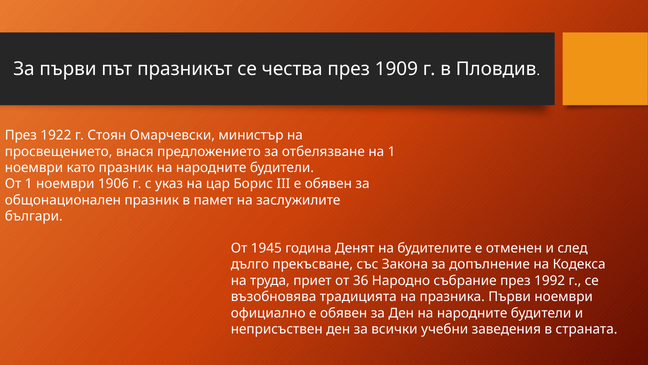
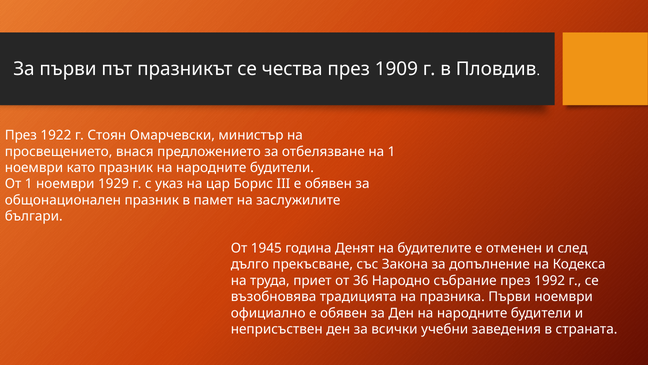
1906: 1906 -> 1929 (113, 184)
